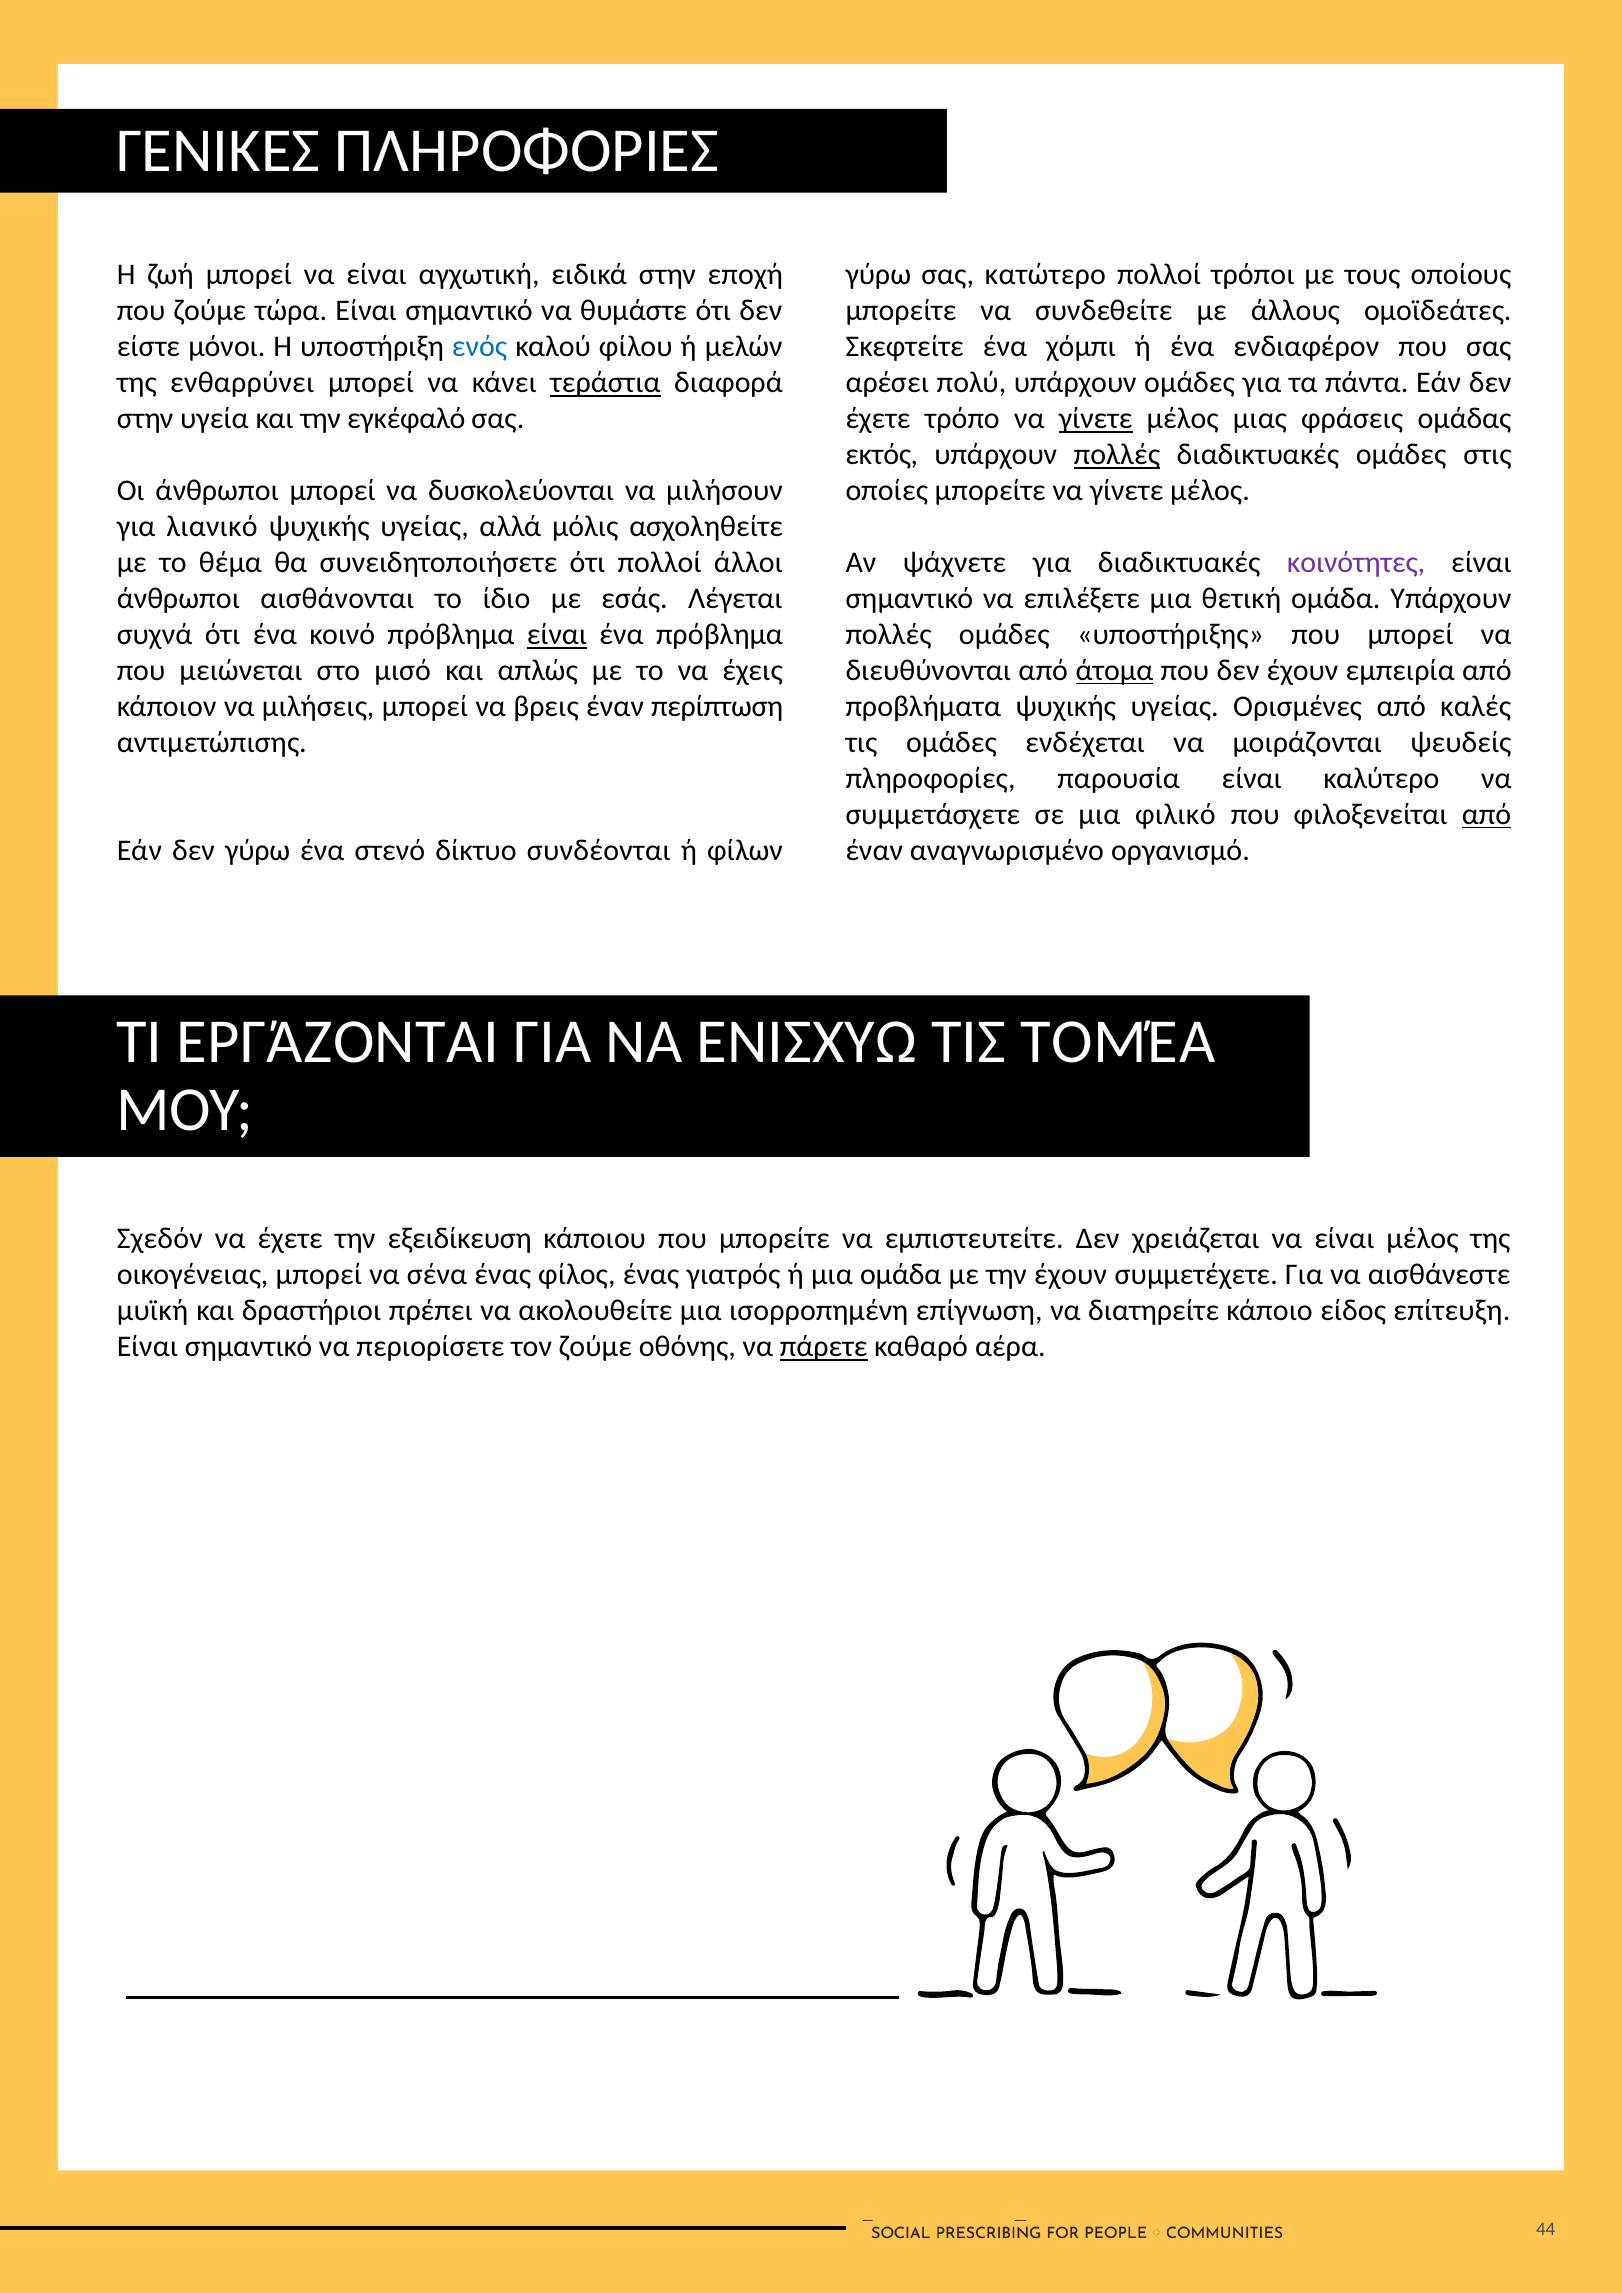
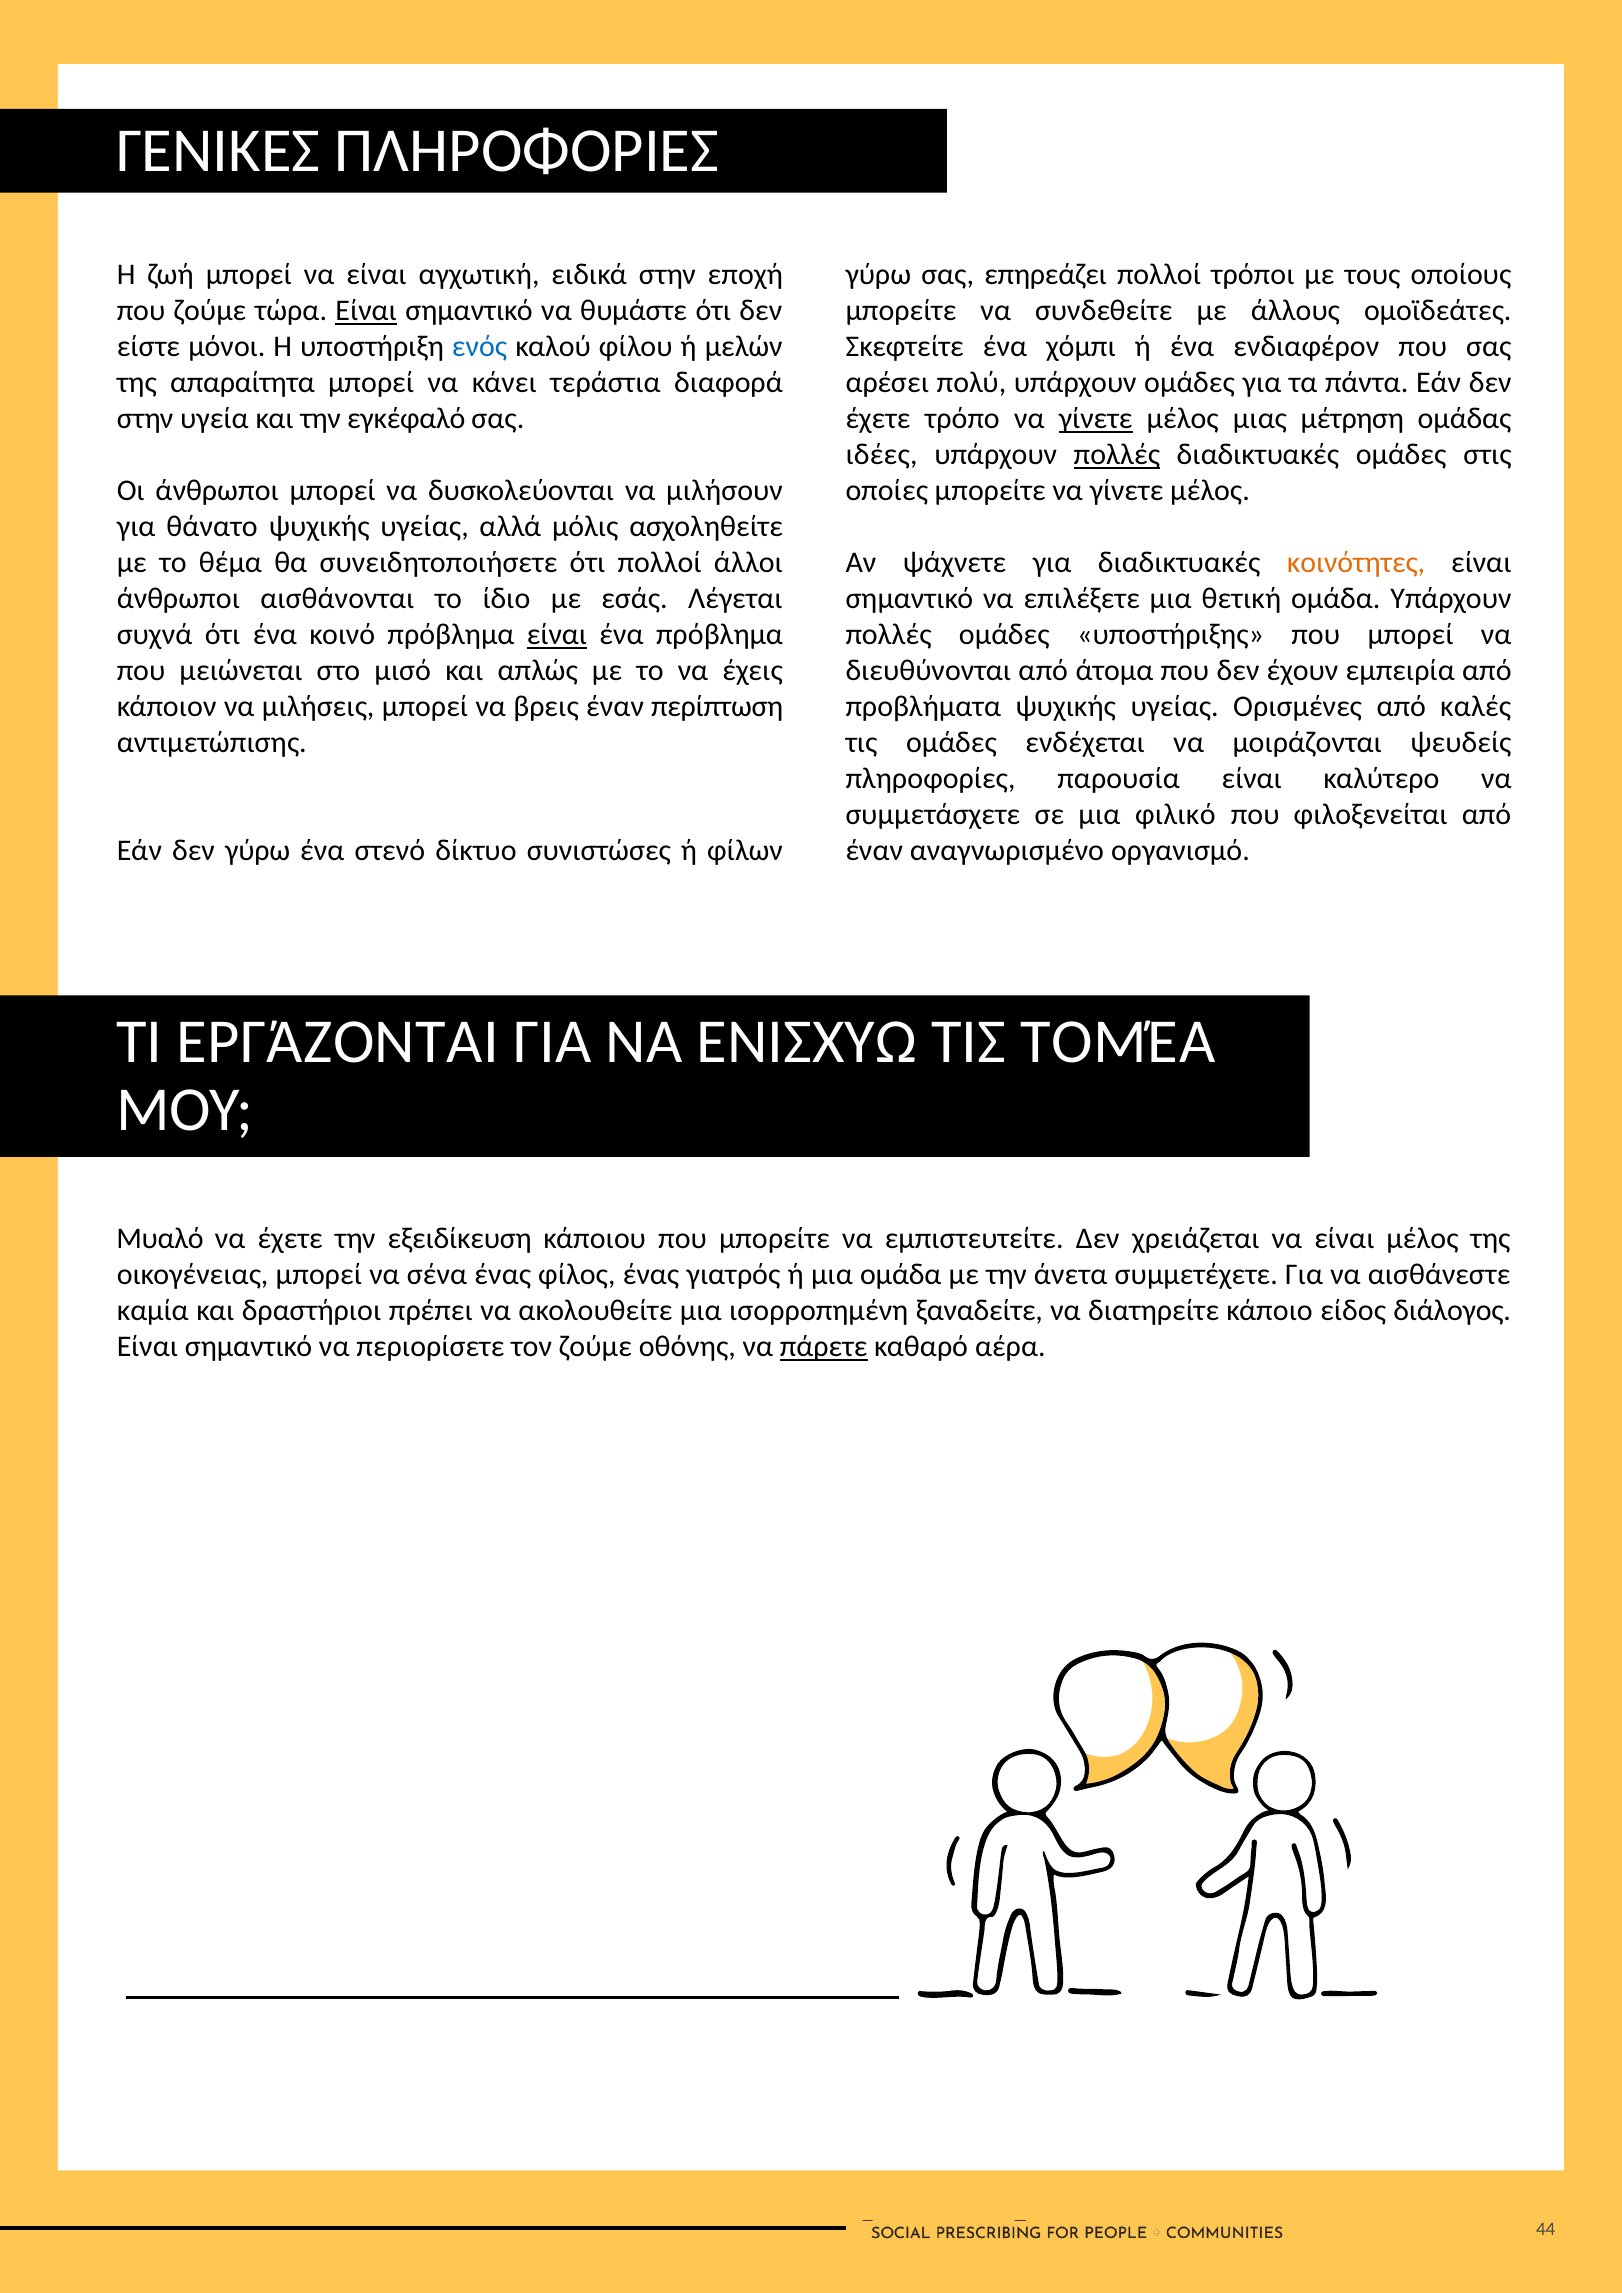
κατώτερο: κατώτερο -> επηρεάζει (1046, 275)
Είναι underline: none -> present (366, 311)
ενθαρρύνει: ενθαρρύνει -> απαραίτητα (243, 383)
τεράστια underline: present -> none (605, 383)
φράσεις: φράσεις -> μέτρηση (1352, 419)
εκτός: εκτός -> ιδέες (882, 455)
λιανικό: λιανικό -> θάνατο (212, 527)
κοινότητες colour: purple -> orange (1356, 563)
άτομα underline: present -> none (1114, 671)
από underline: present -> none (1487, 815)
συνδέονται: συνδέονται -> συνιστώσες (599, 851)
Σχεδόν: Σχεδόν -> Μυαλό (160, 1240)
την έχουν: έχουν -> άνετα (1071, 1276)
μυϊκή: μυϊκή -> καμία (153, 1312)
επίγνωση: επίγνωση -> ξαναδείτε (979, 1312)
επίτευξη: επίτευξη -> διάλογος (1452, 1312)
